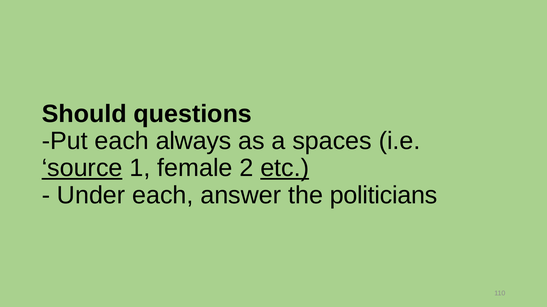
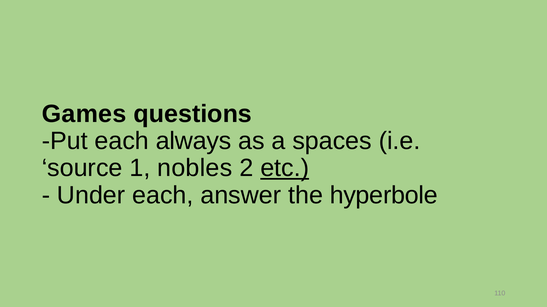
Should: Should -> Games (84, 114)
source underline: present -> none (82, 168)
female: female -> nobles (195, 168)
politicians: politicians -> hyperbole (384, 196)
